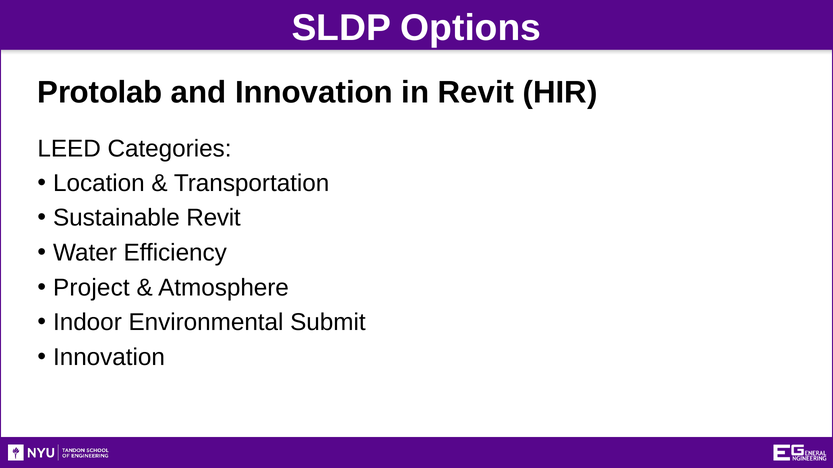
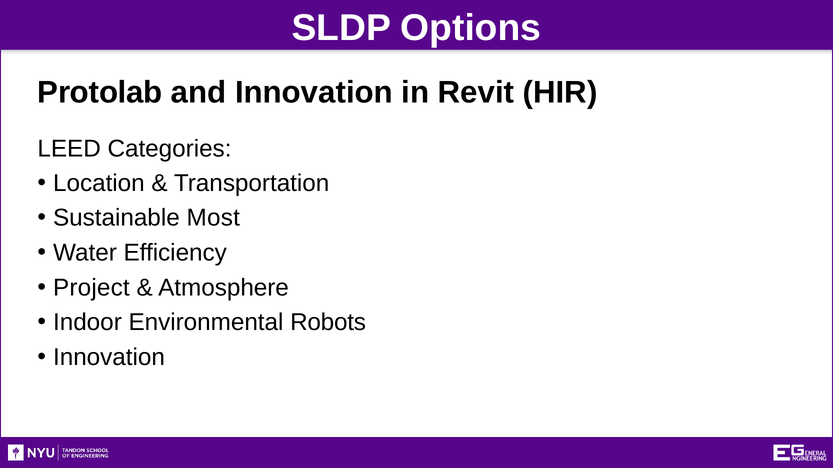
Sustainable Revit: Revit -> Most (213, 218)
Submit: Submit -> Robots (328, 323)
